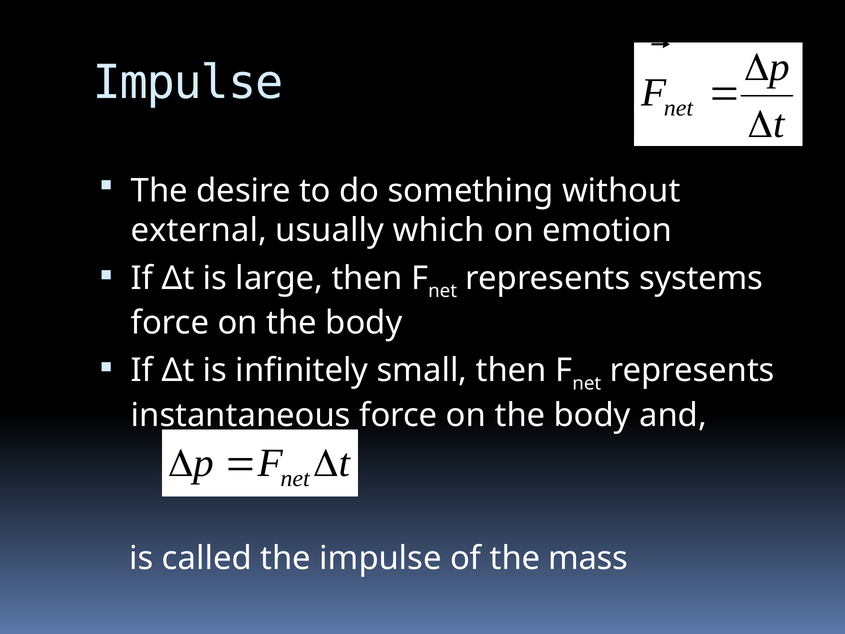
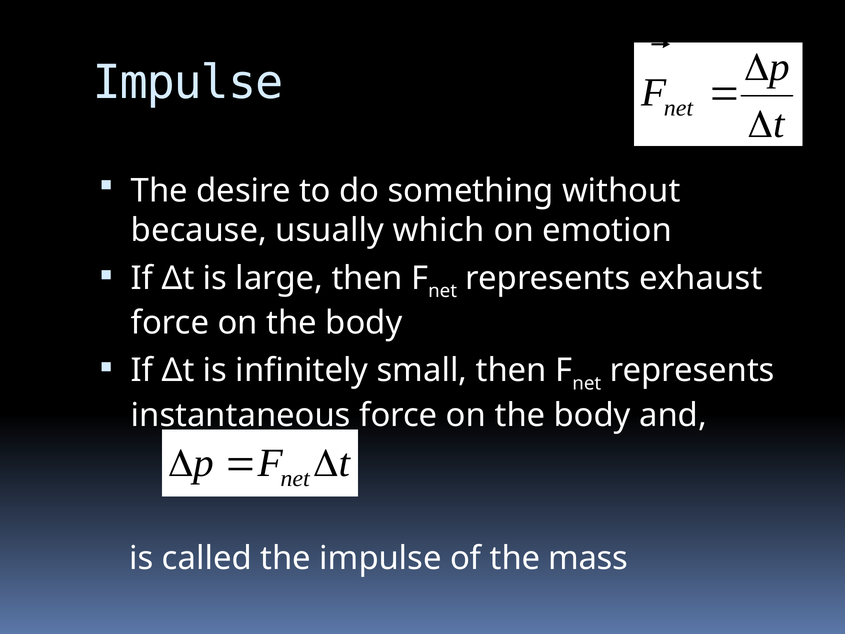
external: external -> because (199, 230)
systems: systems -> exhaust (701, 278)
